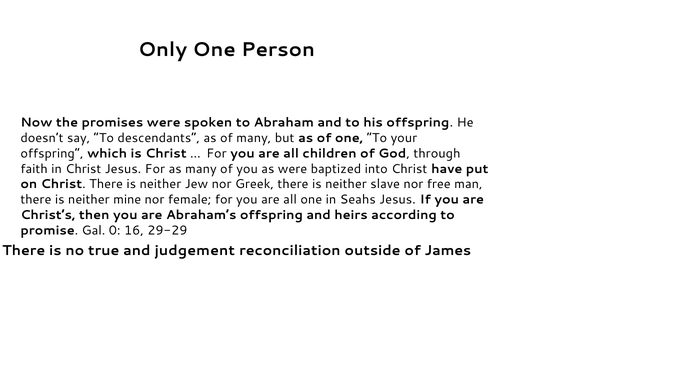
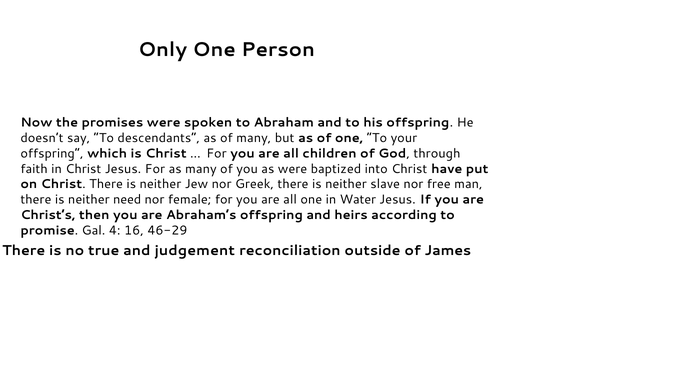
mine: mine -> need (127, 200)
Seahs: Seahs -> Water (358, 200)
0: 0 -> 4 (115, 230)
29-29: 29-29 -> 46-29 (167, 230)
